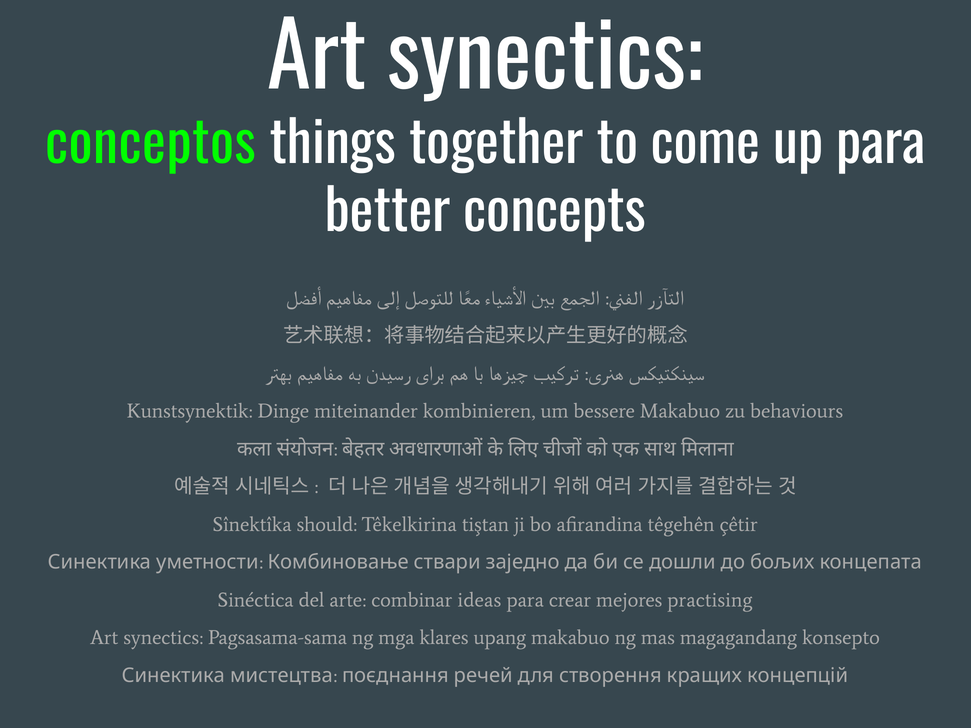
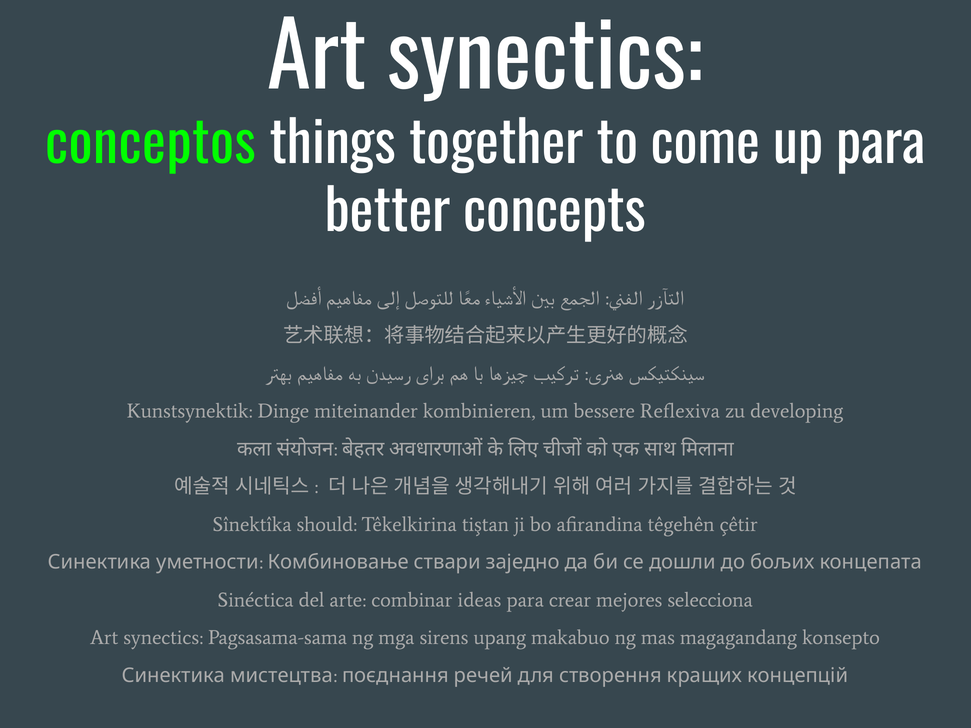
bessere Makabuo: Makabuo -> Reflexiva (680, 411)
behaviours: behaviours -> developing (797, 411)
practising: practising -> selecciona (710, 600)
klares: klares -> sirens (444, 638)
